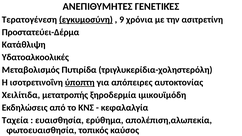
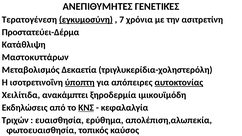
9: 9 -> 7 (122, 20)
Υδατοαλκοολικές: Υδατοαλκοολικές -> Μαστοκυττάρων (35, 57)
Πυτιρίδα: Πυτιρίδα -> Δεκαετία (79, 70)
αυτοκτονίας underline: none -> present (179, 83)
μετατροπής: μετατροπής -> ανακάμπτει (65, 95)
ΚΝΣ underline: none -> present (86, 108)
Ταχεία: Ταχεία -> Τριχών (15, 120)
